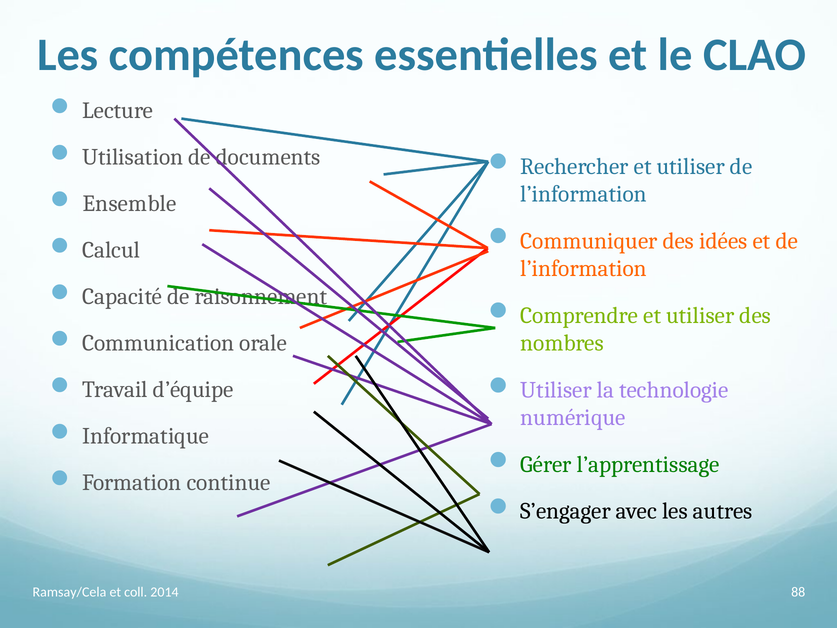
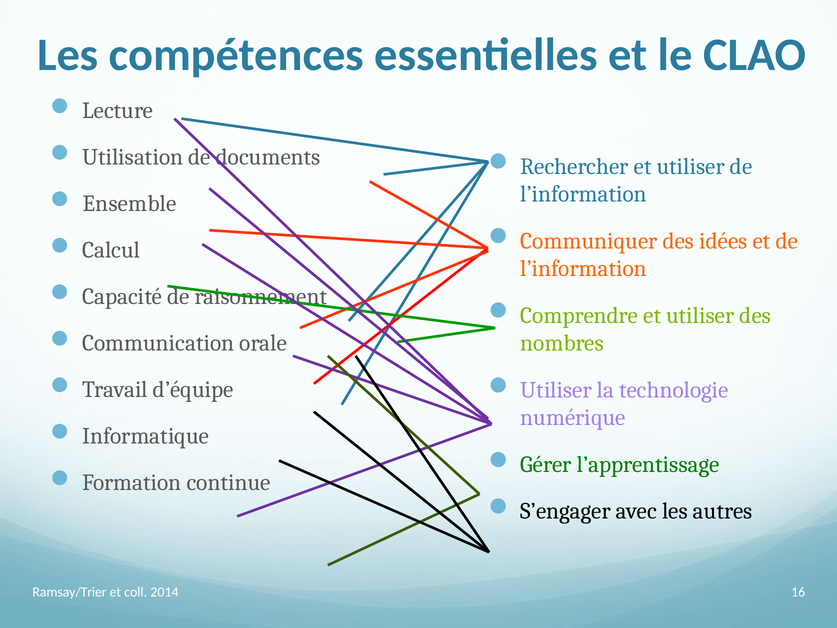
Ramsay/Cela: Ramsay/Cela -> Ramsay/Trier (70, 592)
88: 88 -> 16 (798, 592)
